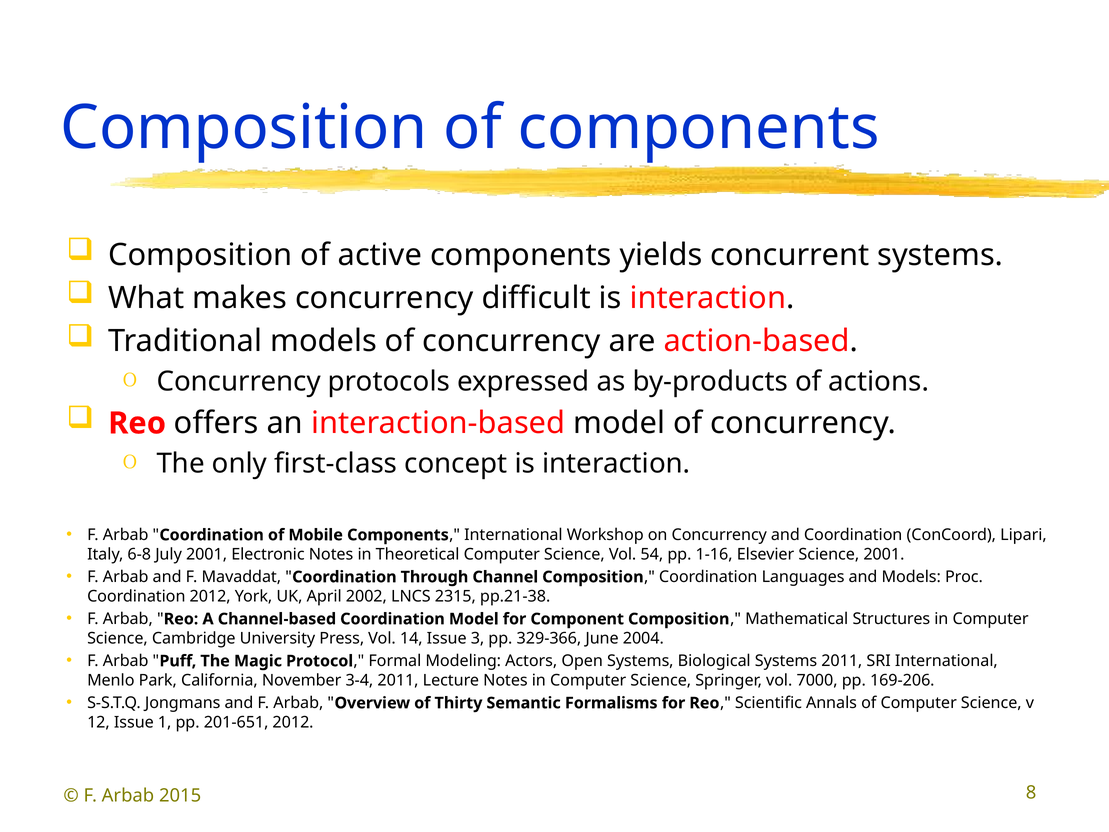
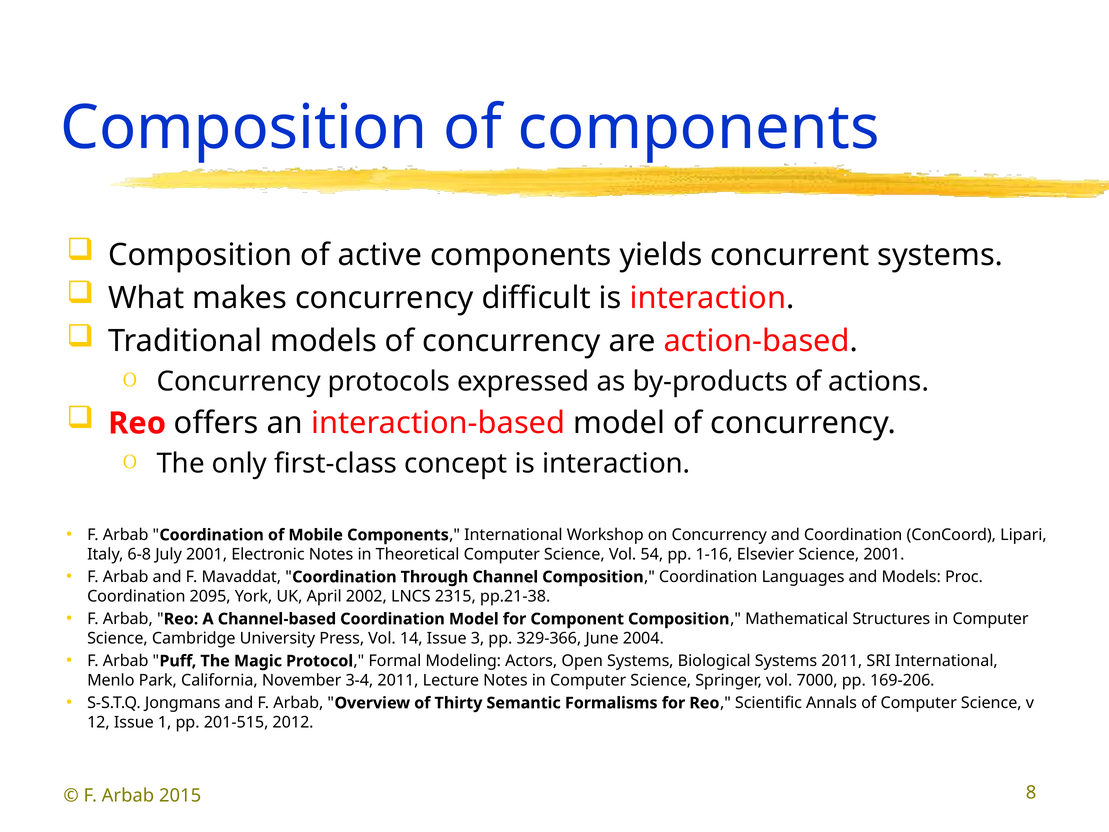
Coordination 2012: 2012 -> 2095 (210, 596)
201-651: 201-651 -> 201-515 (236, 722)
